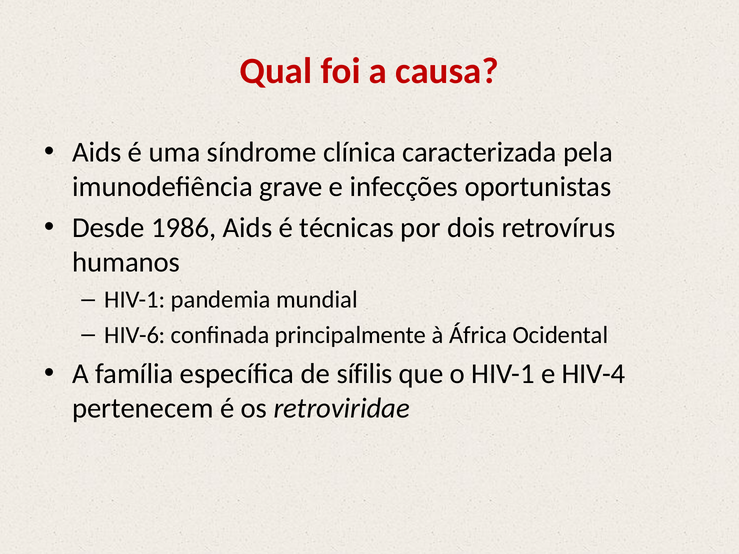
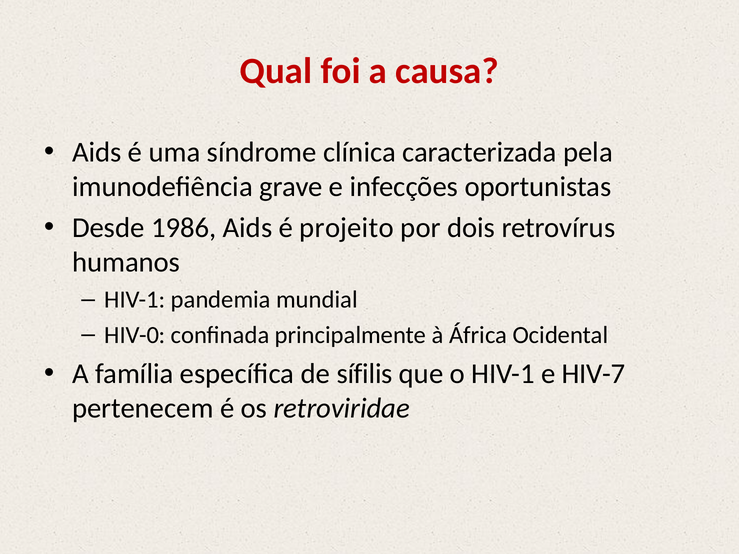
técnicas: técnicas -> projeito (347, 228)
HIV-6: HIV-6 -> HIV-0 (135, 335)
HIV-4: HIV-4 -> HIV-7 (594, 374)
